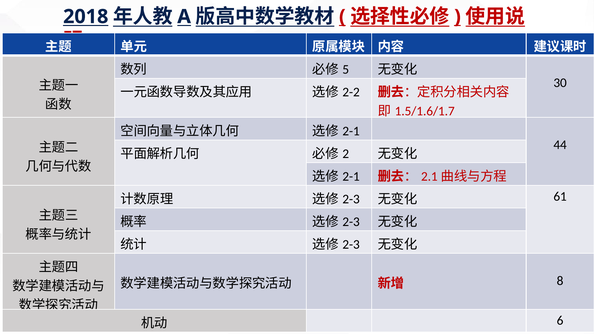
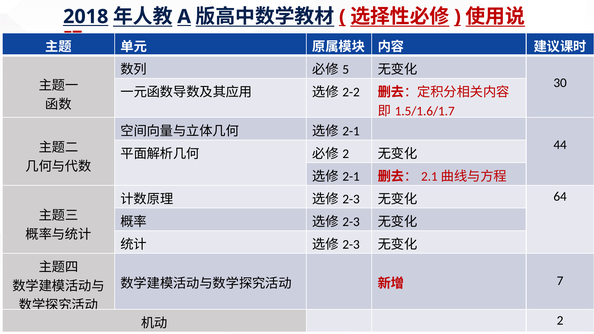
61: 61 -> 64 (560, 197)
8: 8 -> 7 (560, 281)
6: 6 -> 2 (560, 321)
